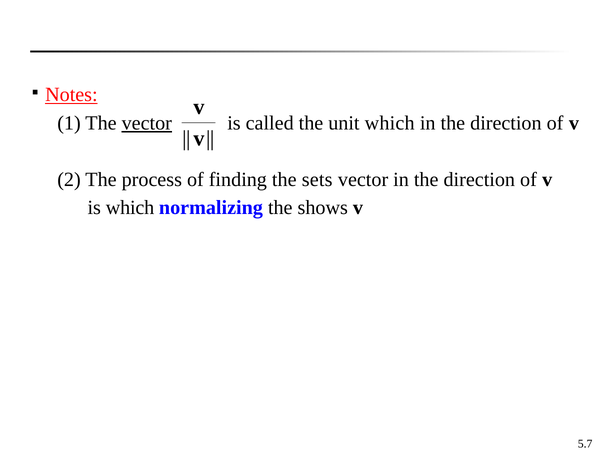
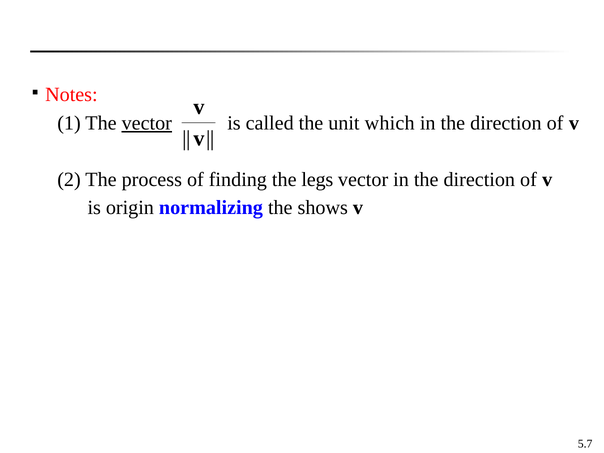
Notes underline: present -> none (71, 95)
sets: sets -> legs (317, 179)
is which: which -> origin (130, 208)
